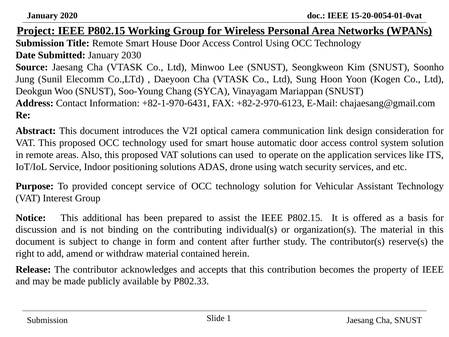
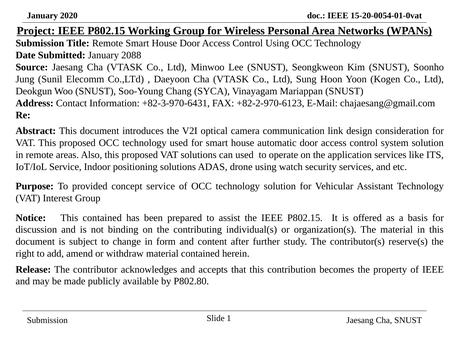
2030: 2030 -> 2088 (131, 55)
+82-1-970-6431: +82-1-970-6431 -> +82-3-970-6431 (176, 103)
This additional: additional -> contained (102, 218)
P802.33: P802.33 -> P802.80 (191, 281)
